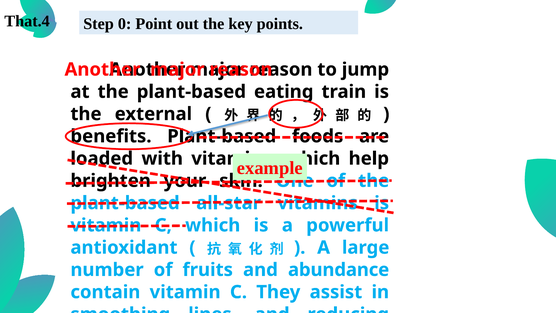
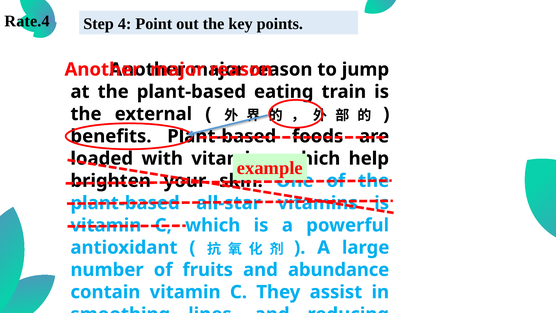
That.4: That.4 -> Rate.4 (27, 21)
0: 0 -> 4 (125, 24)
